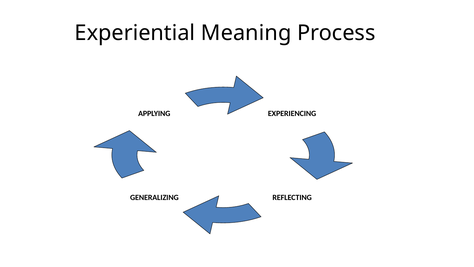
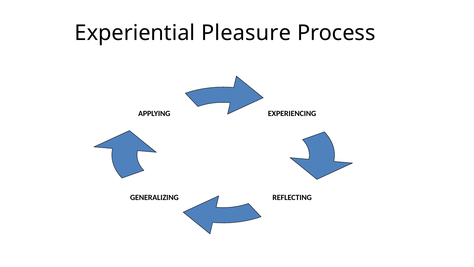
Meaning: Meaning -> Pleasure (246, 33)
